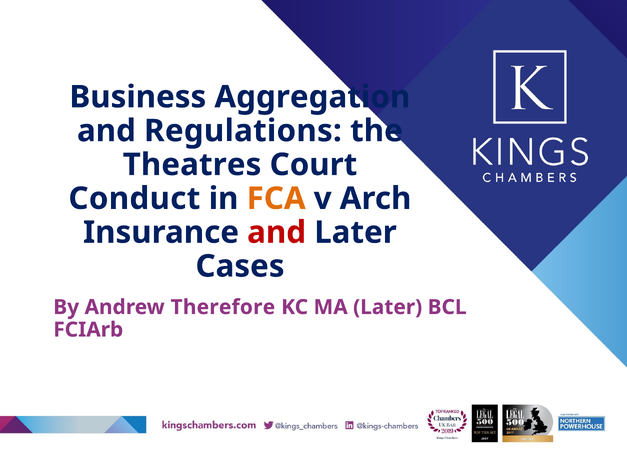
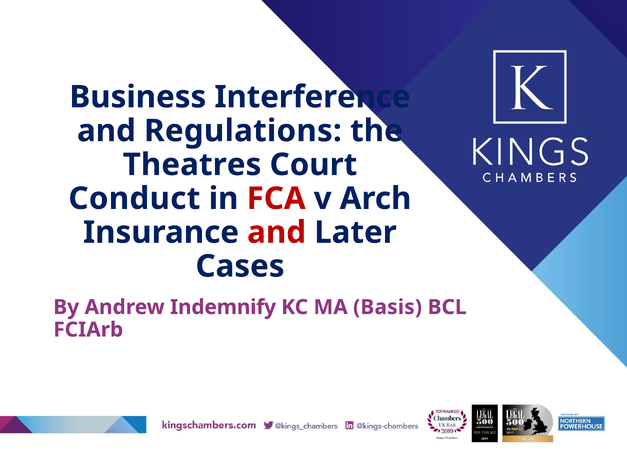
Aggregation: Aggregation -> Interference (312, 97)
FCA colour: orange -> red (276, 199)
Therefore: Therefore -> Indemnify (223, 307)
MA Later: Later -> Basis (388, 307)
